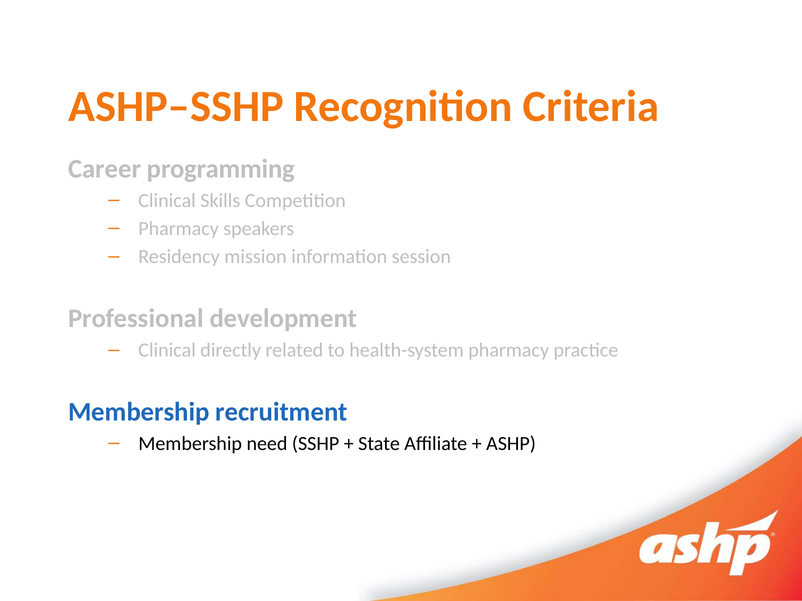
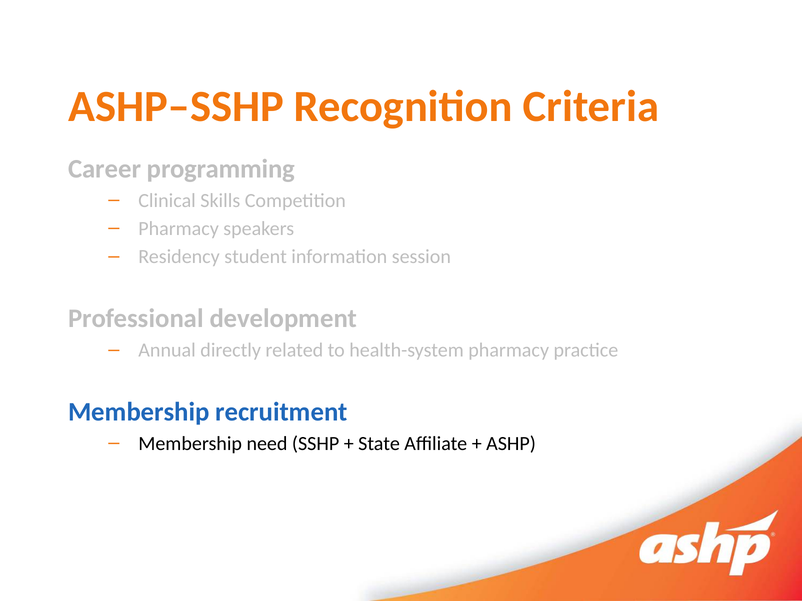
mission: mission -> student (256, 257)
Clinical: Clinical -> Annual (167, 350)
